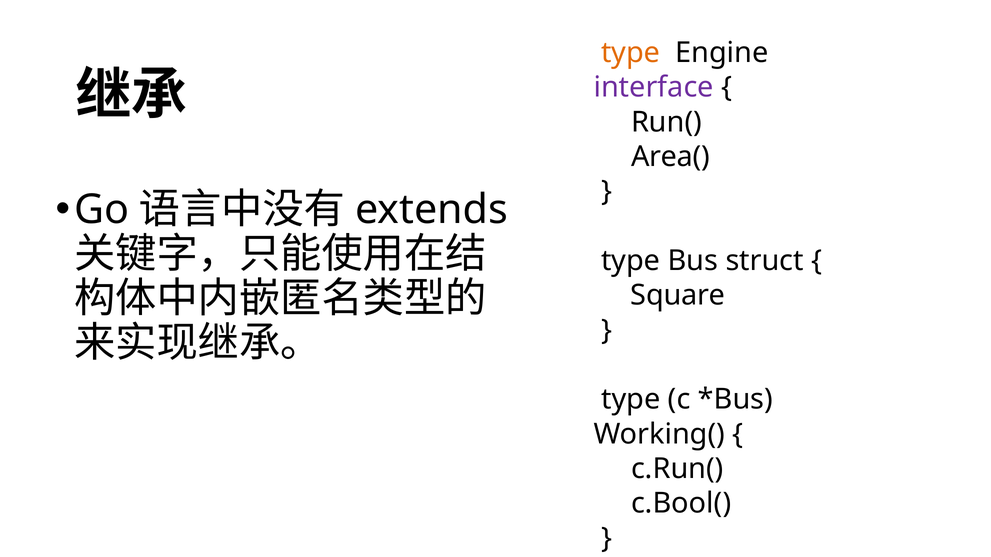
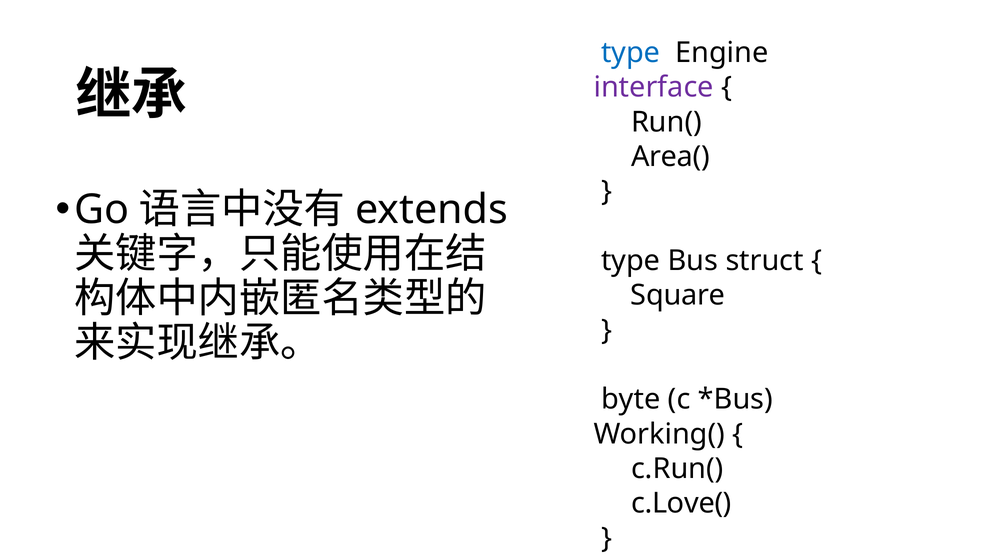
type colour: orange -> blue (631, 53)
type: type -> byte (631, 400)
c.Bool(: c.Bool( -> c.Love( (681, 504)
